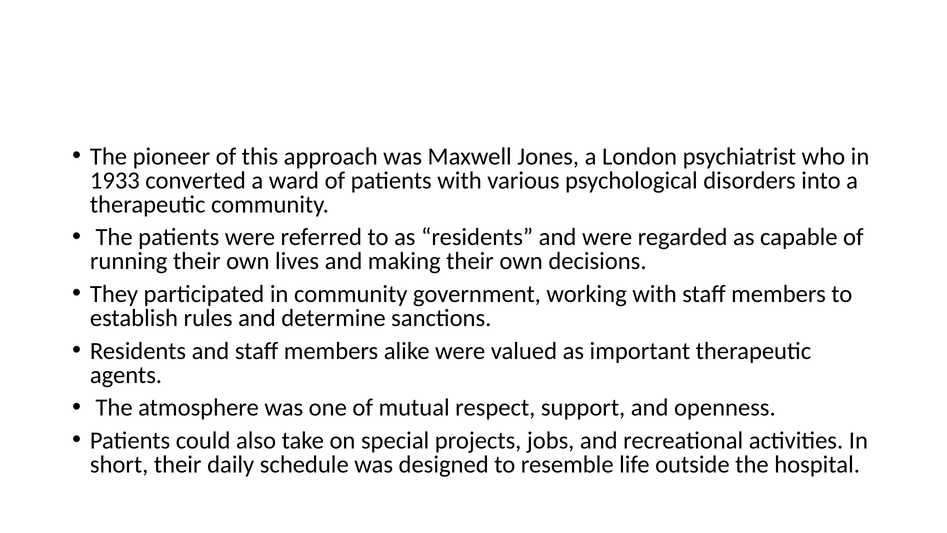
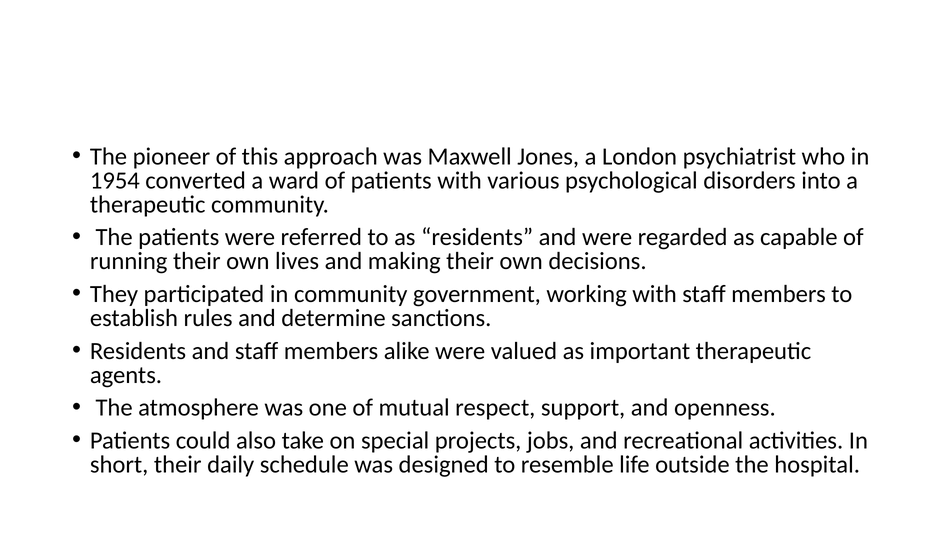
1933: 1933 -> 1954 (115, 180)
